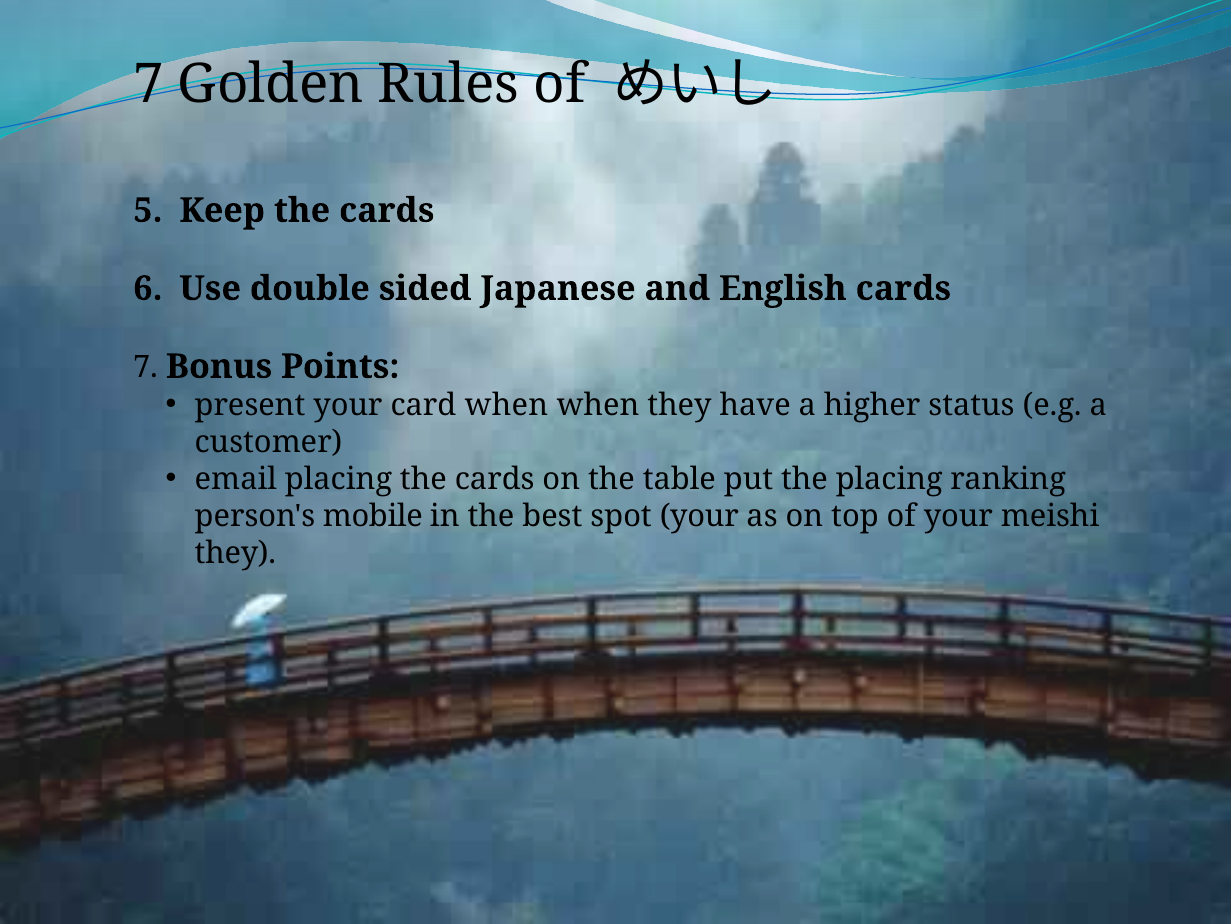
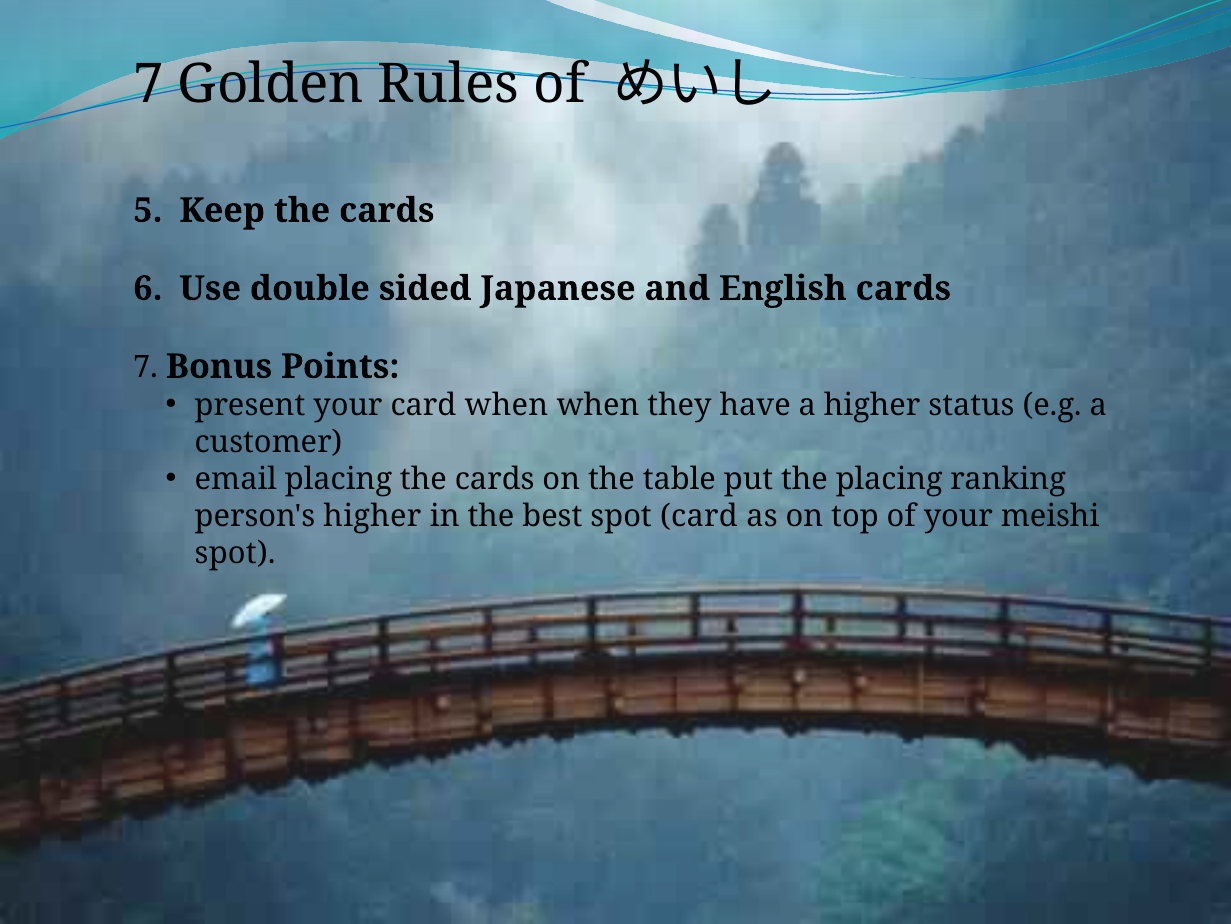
person's mobile: mobile -> higher (372, 516)
spot your: your -> card (699, 516)
they: they -> spot (235, 553)
